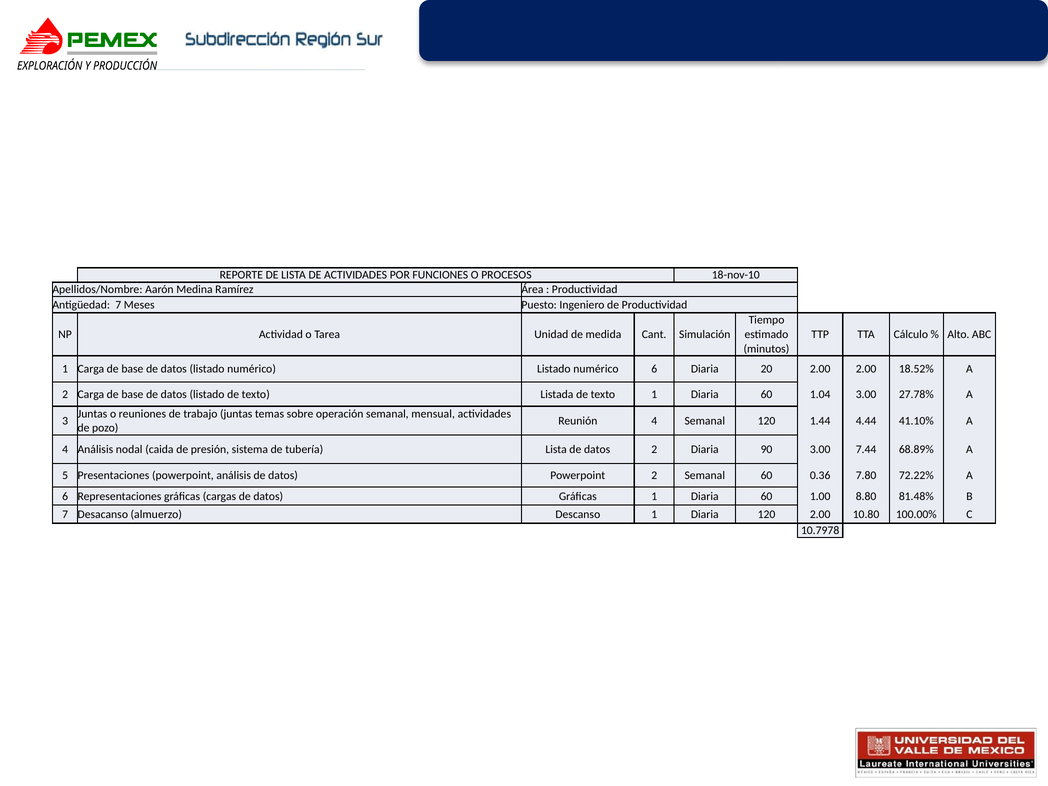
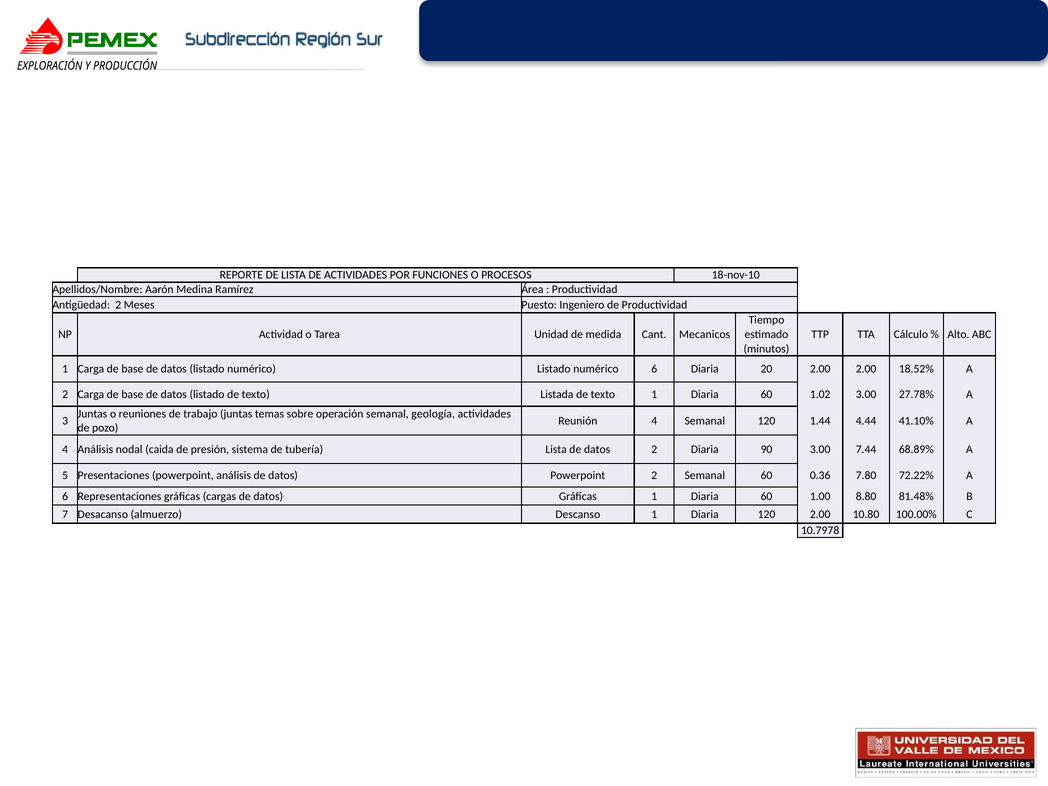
Antigüedad 7: 7 -> 2 (118, 305)
Simulación: Simulación -> Mecanicos (705, 334)
1.04: 1.04 -> 1.02 (820, 394)
mensual: mensual -> geología (433, 414)
